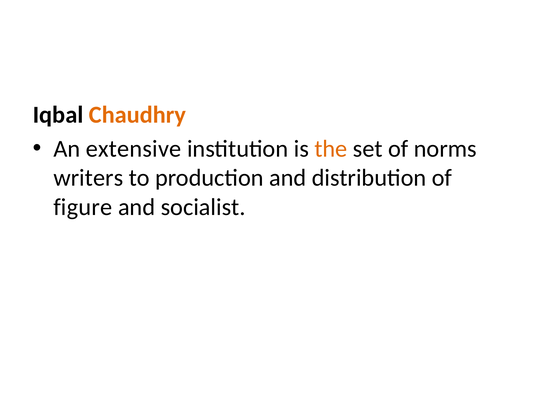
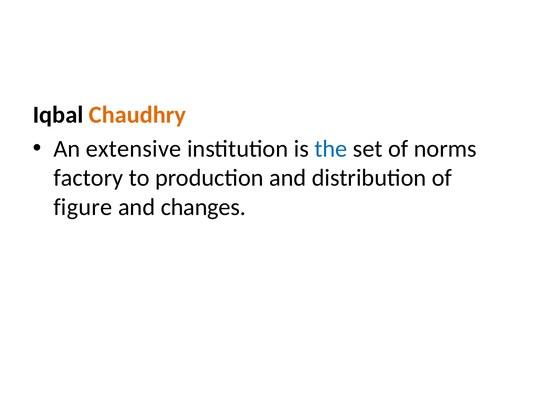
the colour: orange -> blue (331, 149)
writers: writers -> factory (88, 178)
socialist: socialist -> changes (203, 207)
